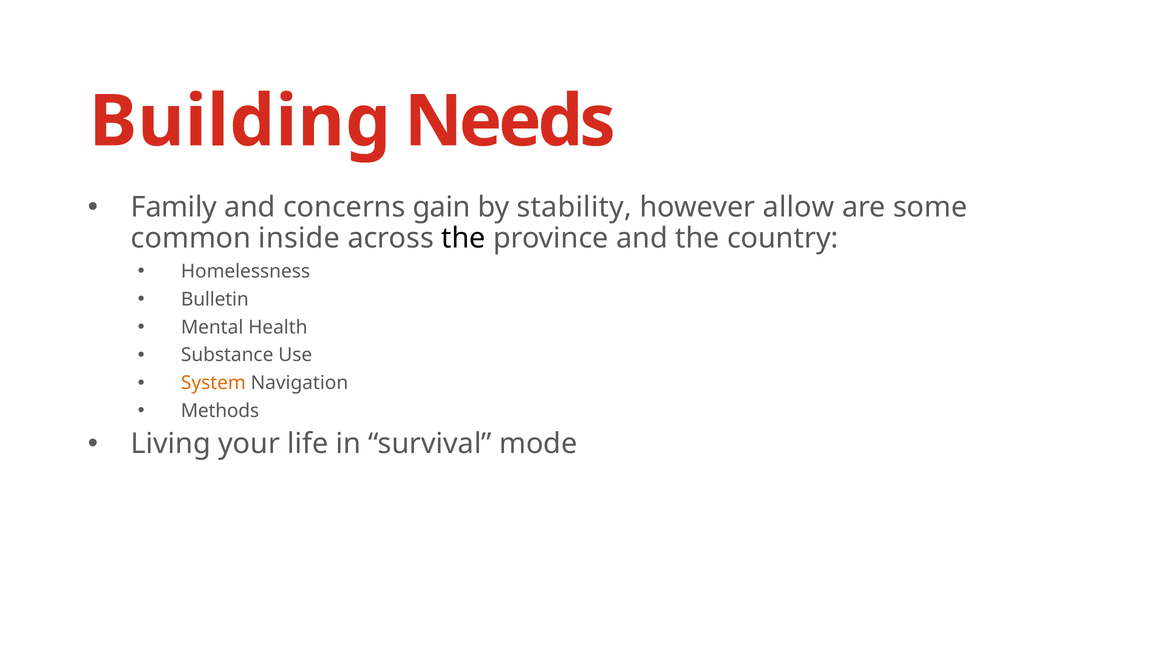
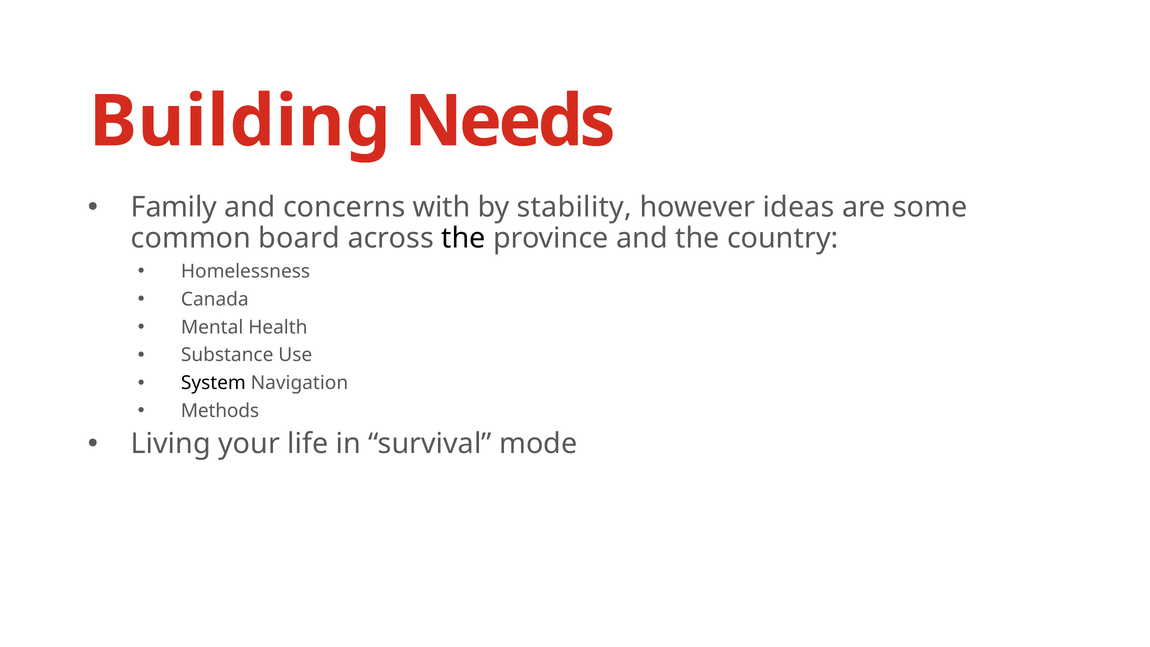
gain: gain -> with (442, 207)
allow: allow -> ideas (799, 207)
inside: inside -> board (299, 238)
Bulletin: Bulletin -> Canada (215, 299)
System colour: orange -> black (213, 383)
